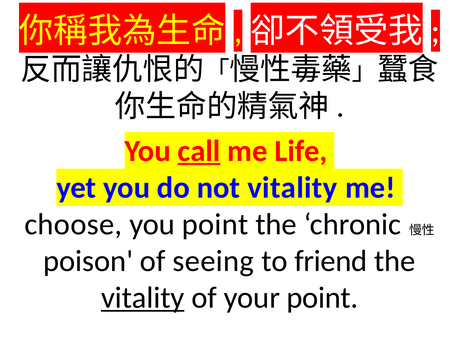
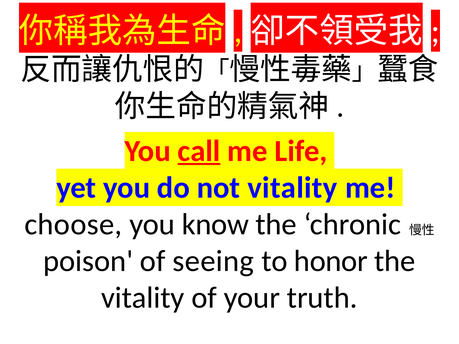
you point: point -> know (215, 224)
friend: friend -> honor (331, 261)
vitality underline: present -> none (143, 298)
your point: point -> truth (322, 298)
